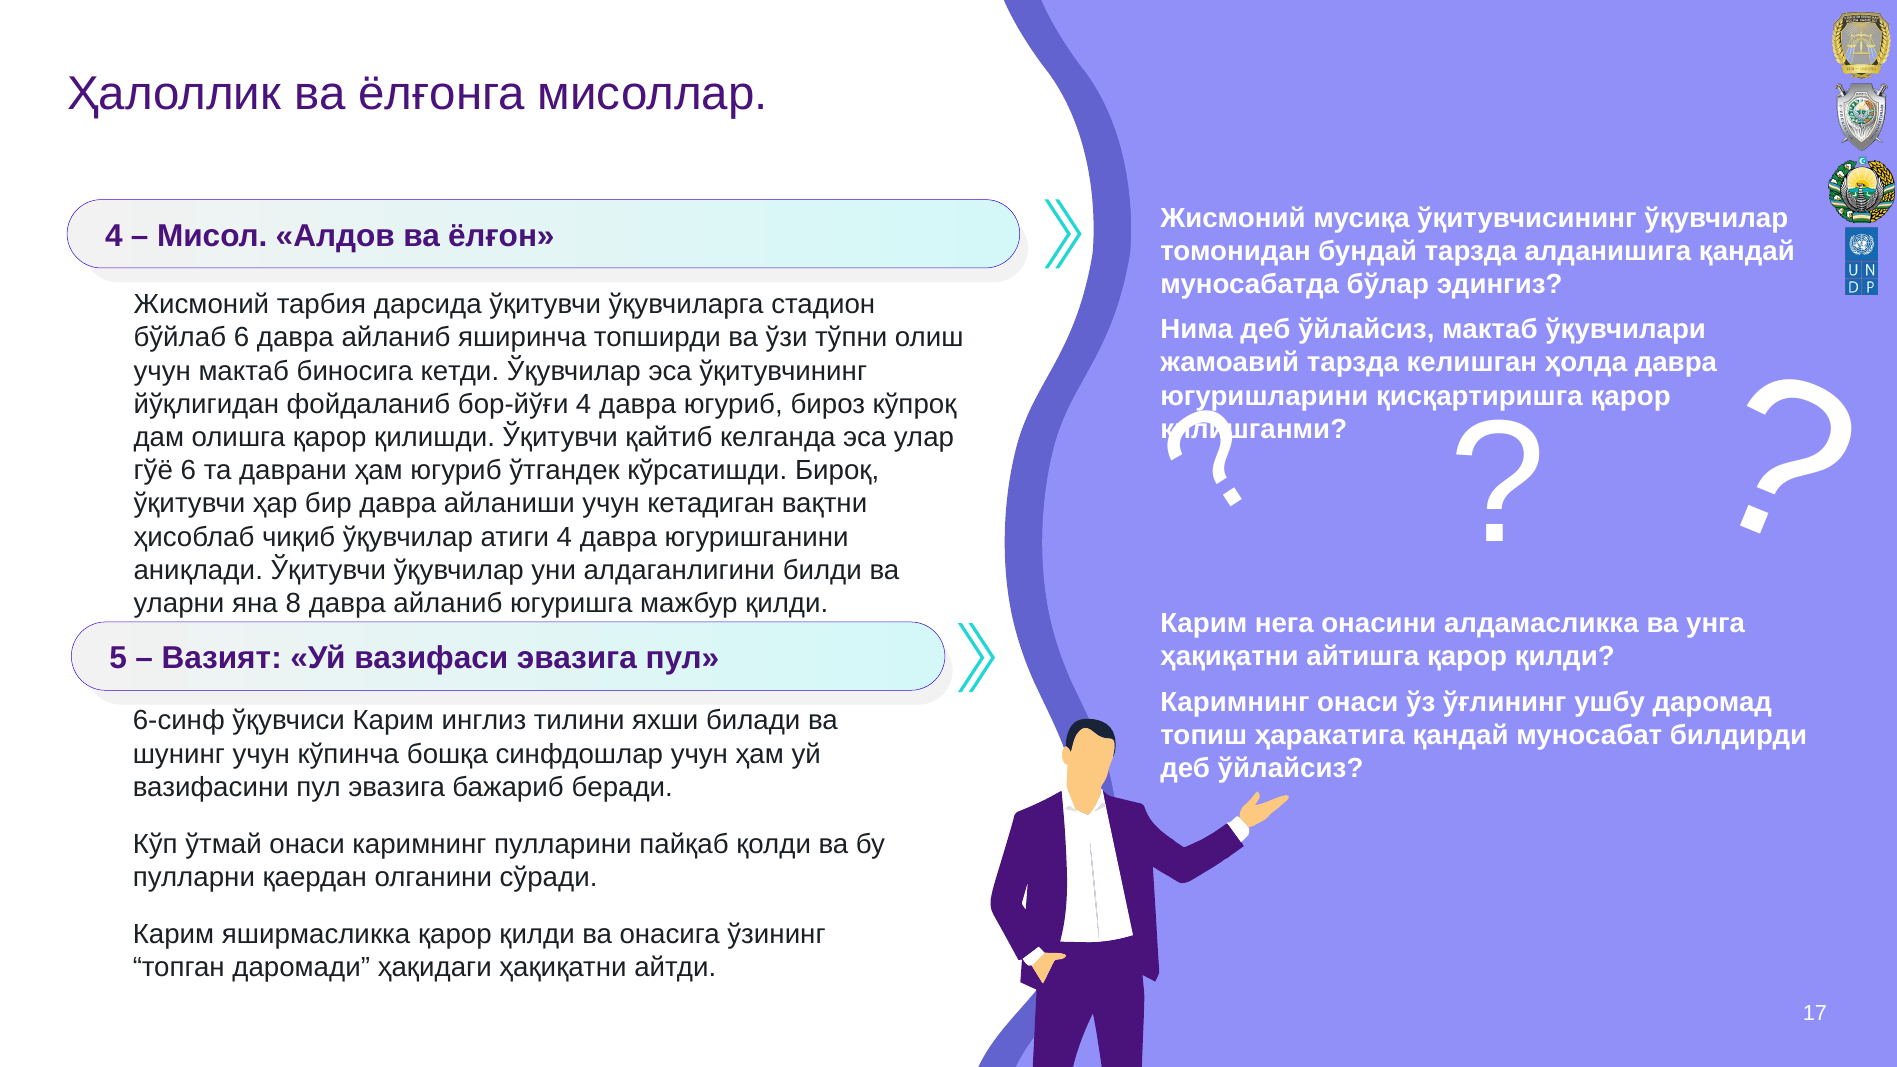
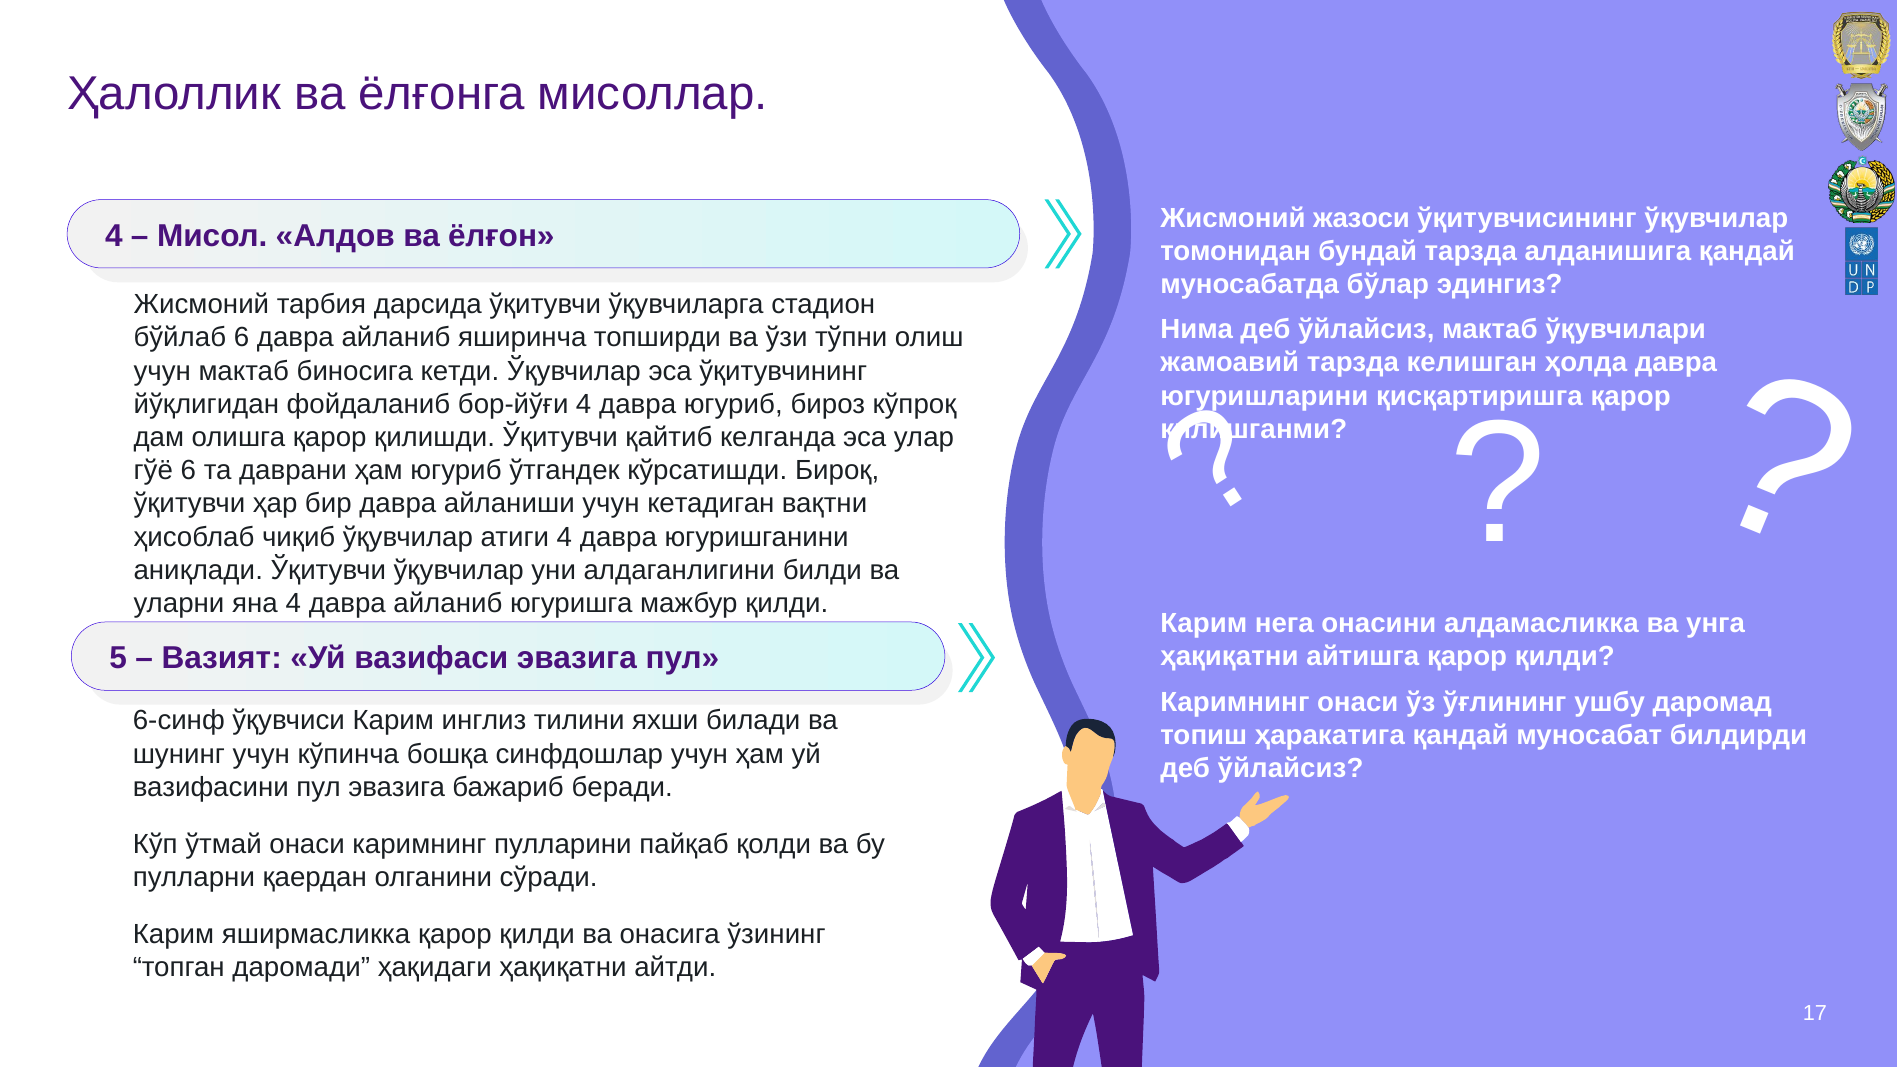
мусиқа: мусиқа -> жазоси (1362, 218)
яна 8: 8 -> 4 (293, 603)
